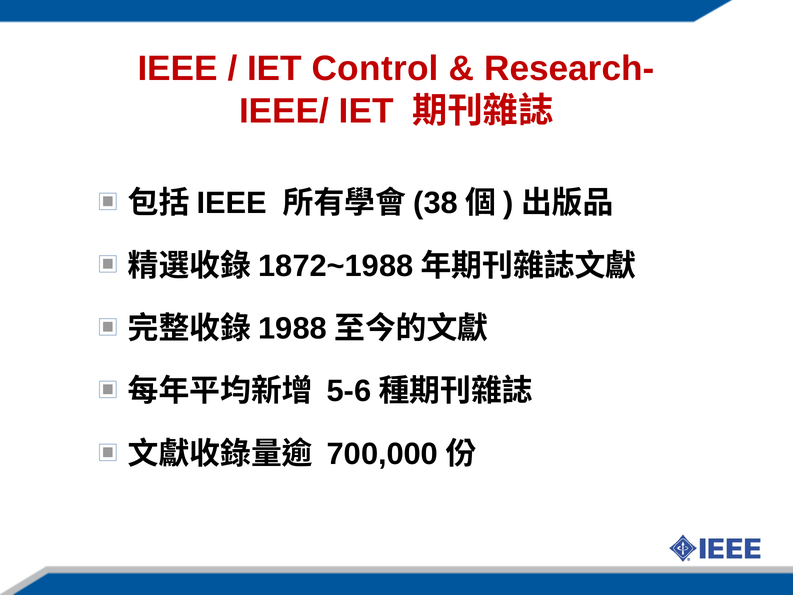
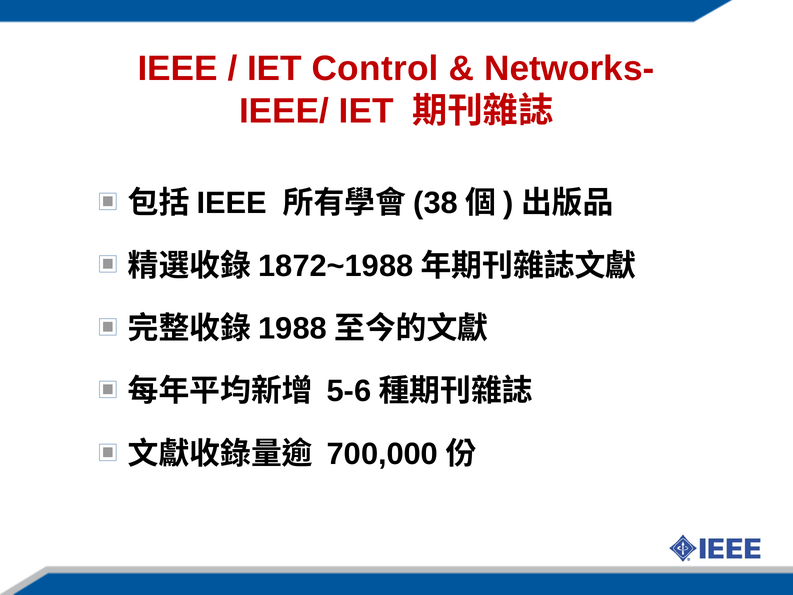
Research-: Research- -> Networks- (569, 69)
